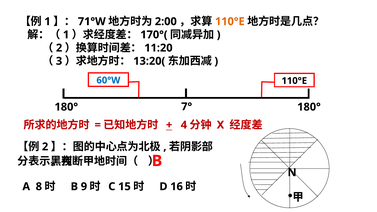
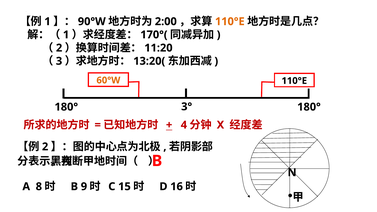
71°W: 71°W -> 90°W (92, 22)
60°W colour: blue -> orange (108, 80)
7°: 7° -> 3° (187, 107)
